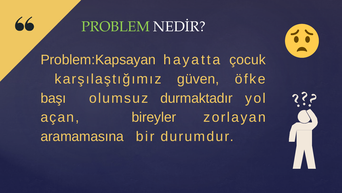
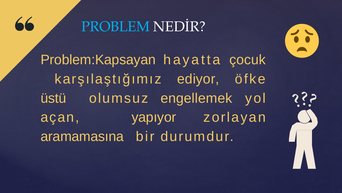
PROBLEM colour: light green -> light blue (116, 26)
güven: güven -> ediyor (198, 79)
başı: başı -> üstü (53, 98)
durmaktadır: durmaktadır -> engellemek (196, 98)
bireyler: bireyler -> yapıyor (154, 117)
